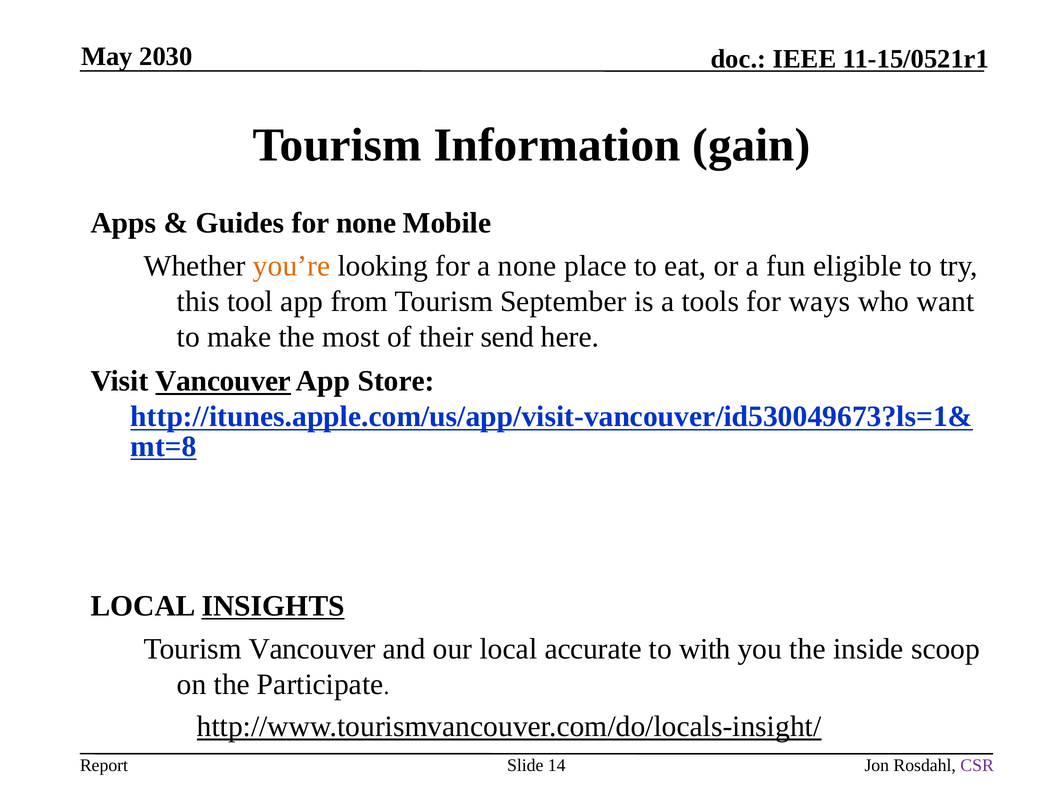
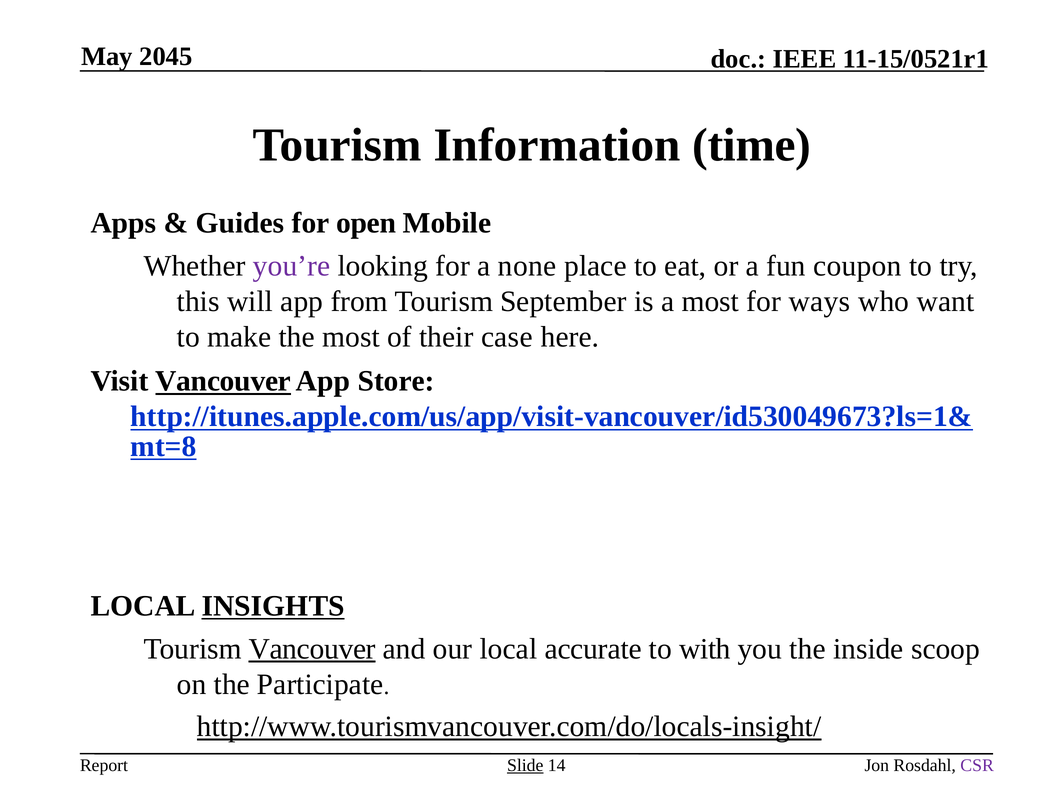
2030: 2030 -> 2045 (166, 56)
gain: gain -> time (752, 145)
for none: none -> open (366, 223)
you’re colour: orange -> purple (292, 266)
eligible: eligible -> coupon (857, 266)
tool: tool -> will (250, 301)
a tools: tools -> most (710, 301)
send: send -> case (507, 337)
Vancouver underline: none -> present (312, 649)
Slide underline: none -> present (525, 765)
